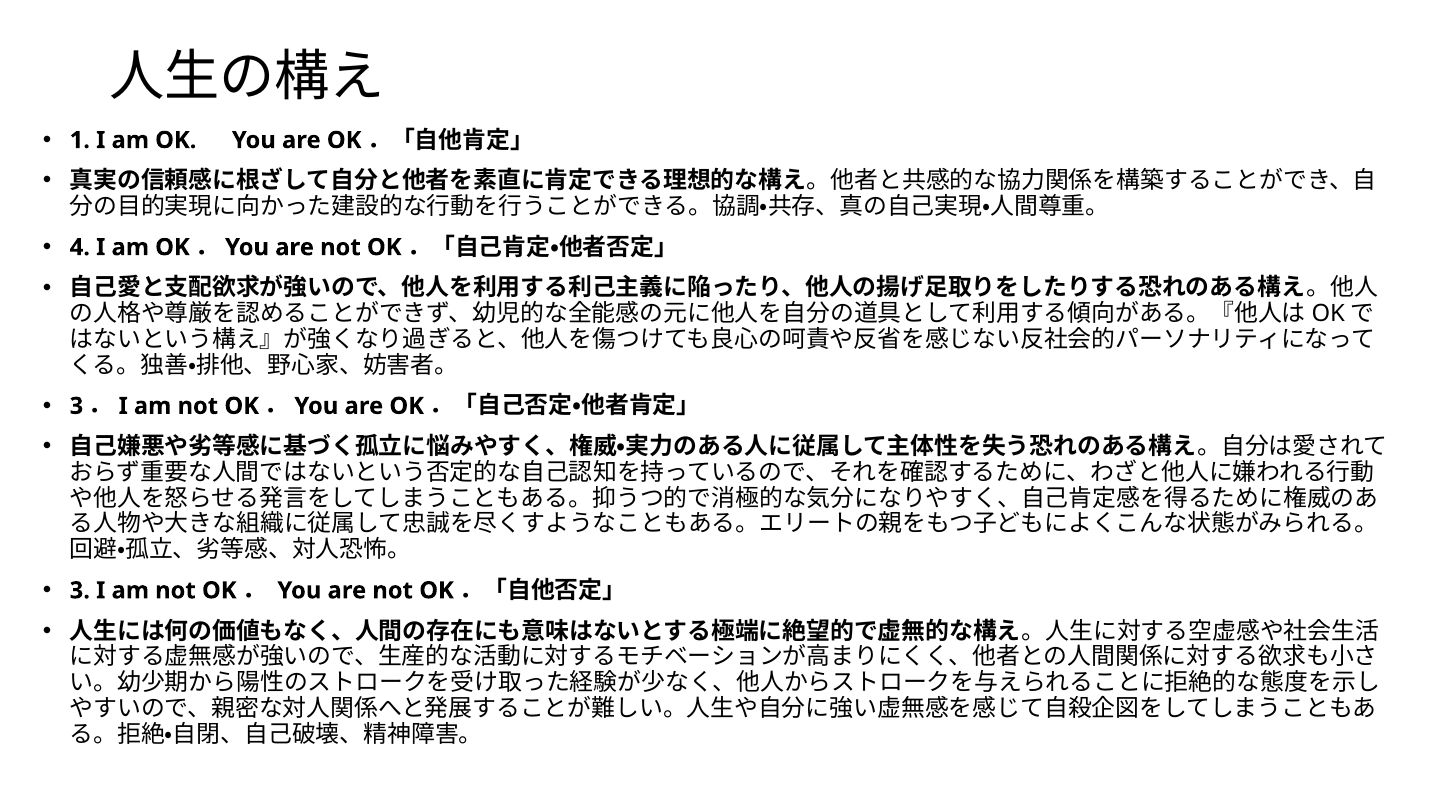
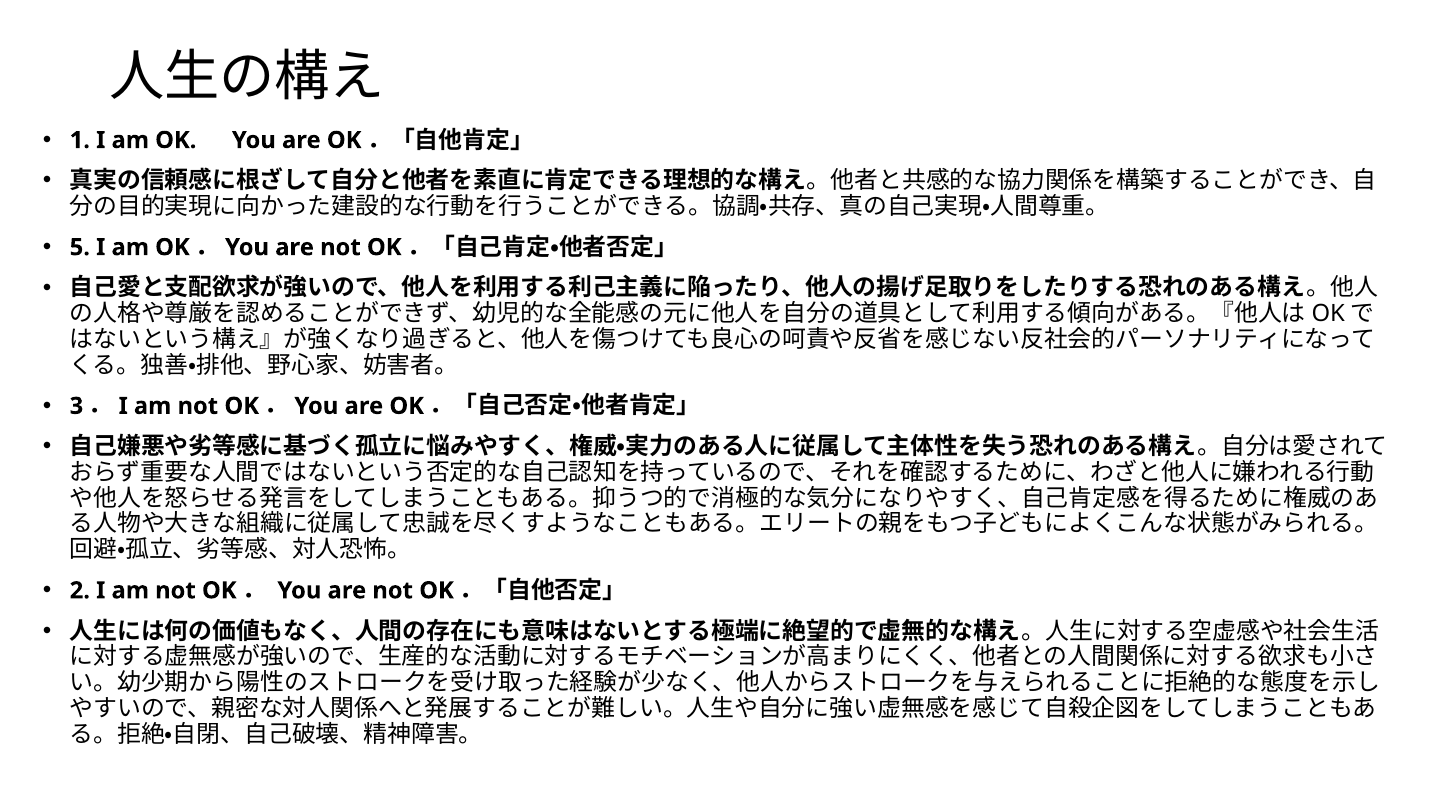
4: 4 -> 5 (80, 247)
3: 3 -> 2 (80, 591)
